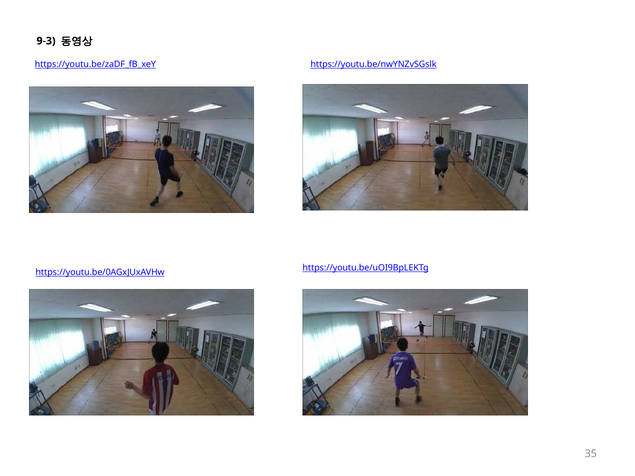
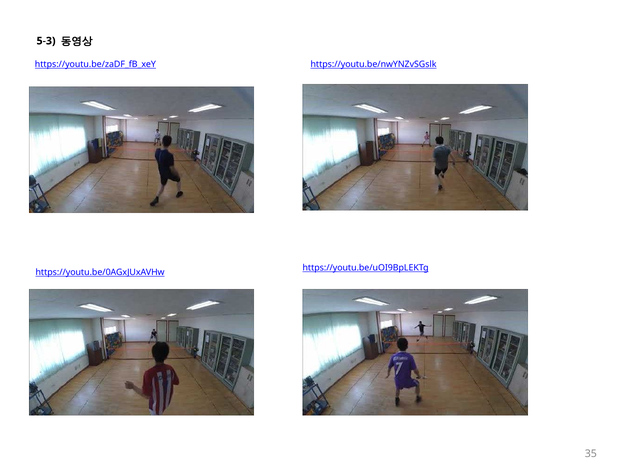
9-3: 9-3 -> 5-3 (46, 41)
